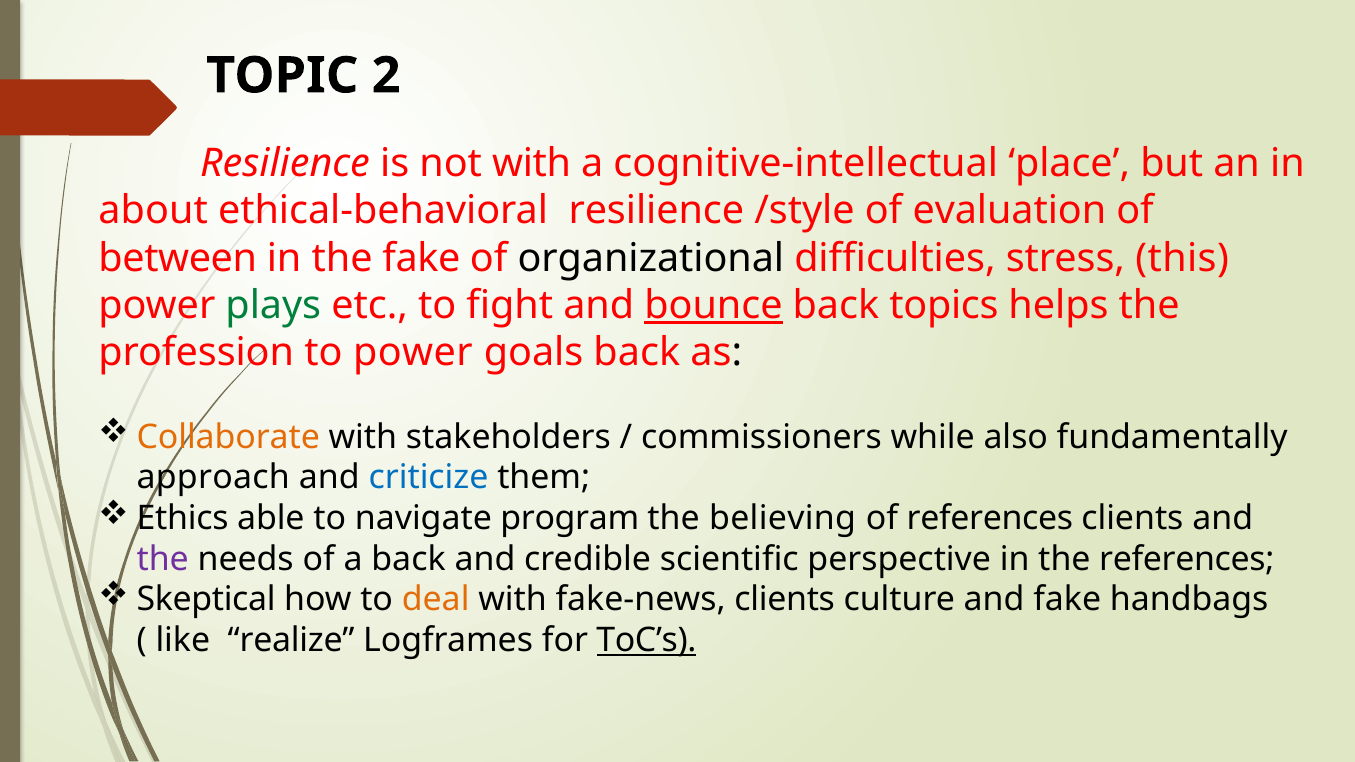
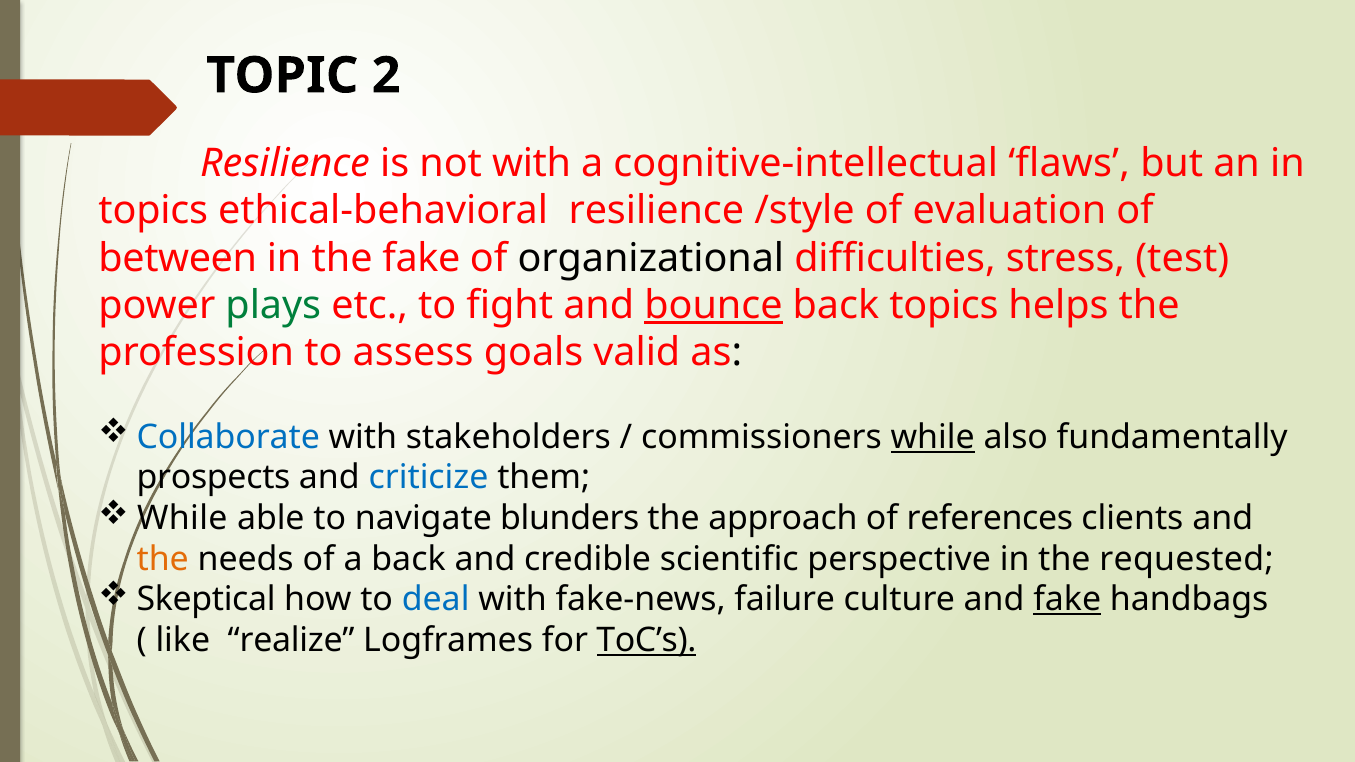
place: place -> flaws (1069, 163)
about: about -> topics (153, 211)
this: this -> test (1182, 258)
to power: power -> assess (413, 353)
goals back: back -> valid (637, 353)
Collaborate colour: orange -> blue (228, 437)
while underline: none -> present (933, 437)
approach: approach -> prospects (214, 478)
Ethics: Ethics -> While (182, 519)
program: program -> blunders (570, 519)
believing: believing -> approach (783, 519)
the colour: purple -> orange (163, 559)
the references: references -> requested (1186, 559)
deal colour: orange -> blue (436, 600)
fake-news clients: clients -> failure (785, 600)
fake underline: none -> present (1067, 600)
